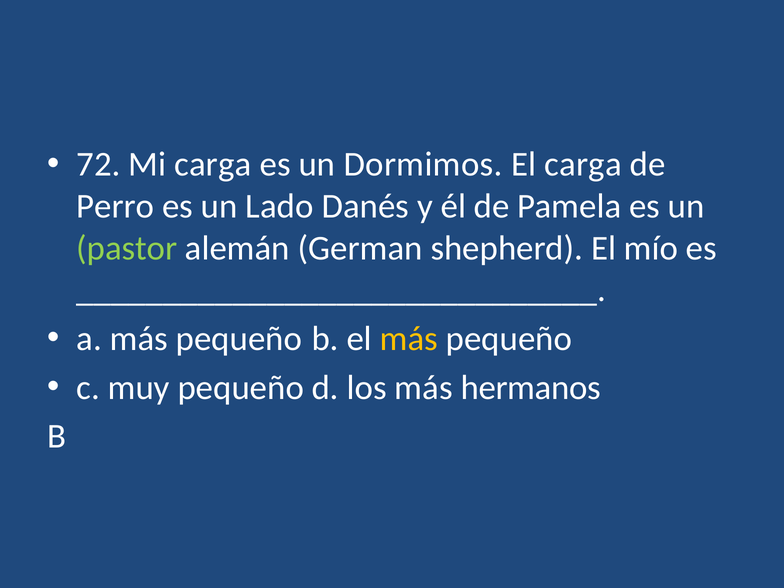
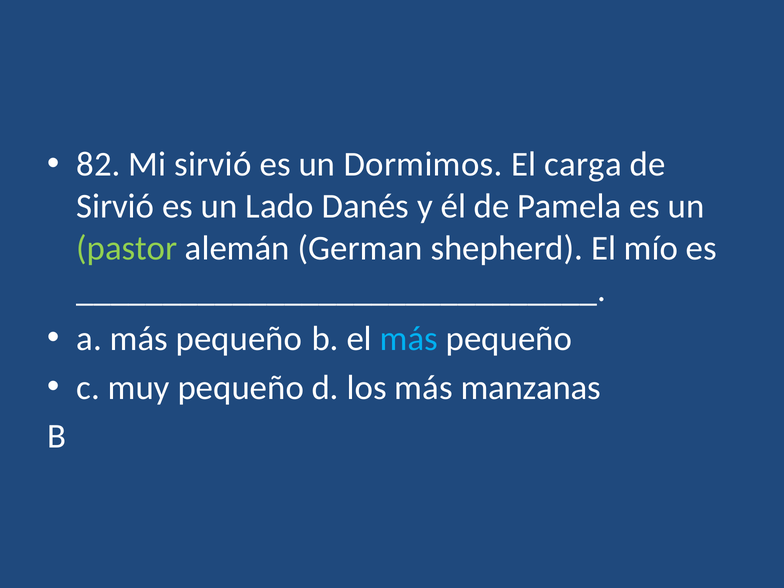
72: 72 -> 82 (98, 164)
Mi carga: carga -> sirvió (213, 164)
Perro: Perro -> Sirvió (115, 206)
más colour: yellow -> light blue (409, 339)
hermanos: hermanos -> manzanas (531, 388)
